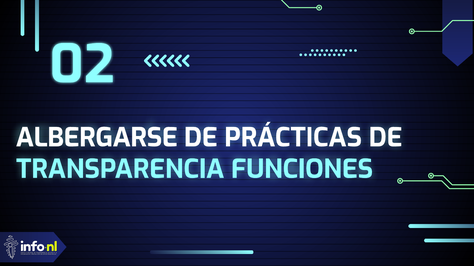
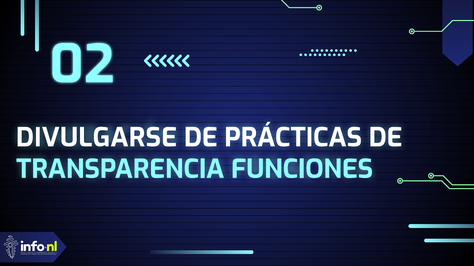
ALBERGARSE: ALBERGARSE -> DIVULGARSE (97, 138)
